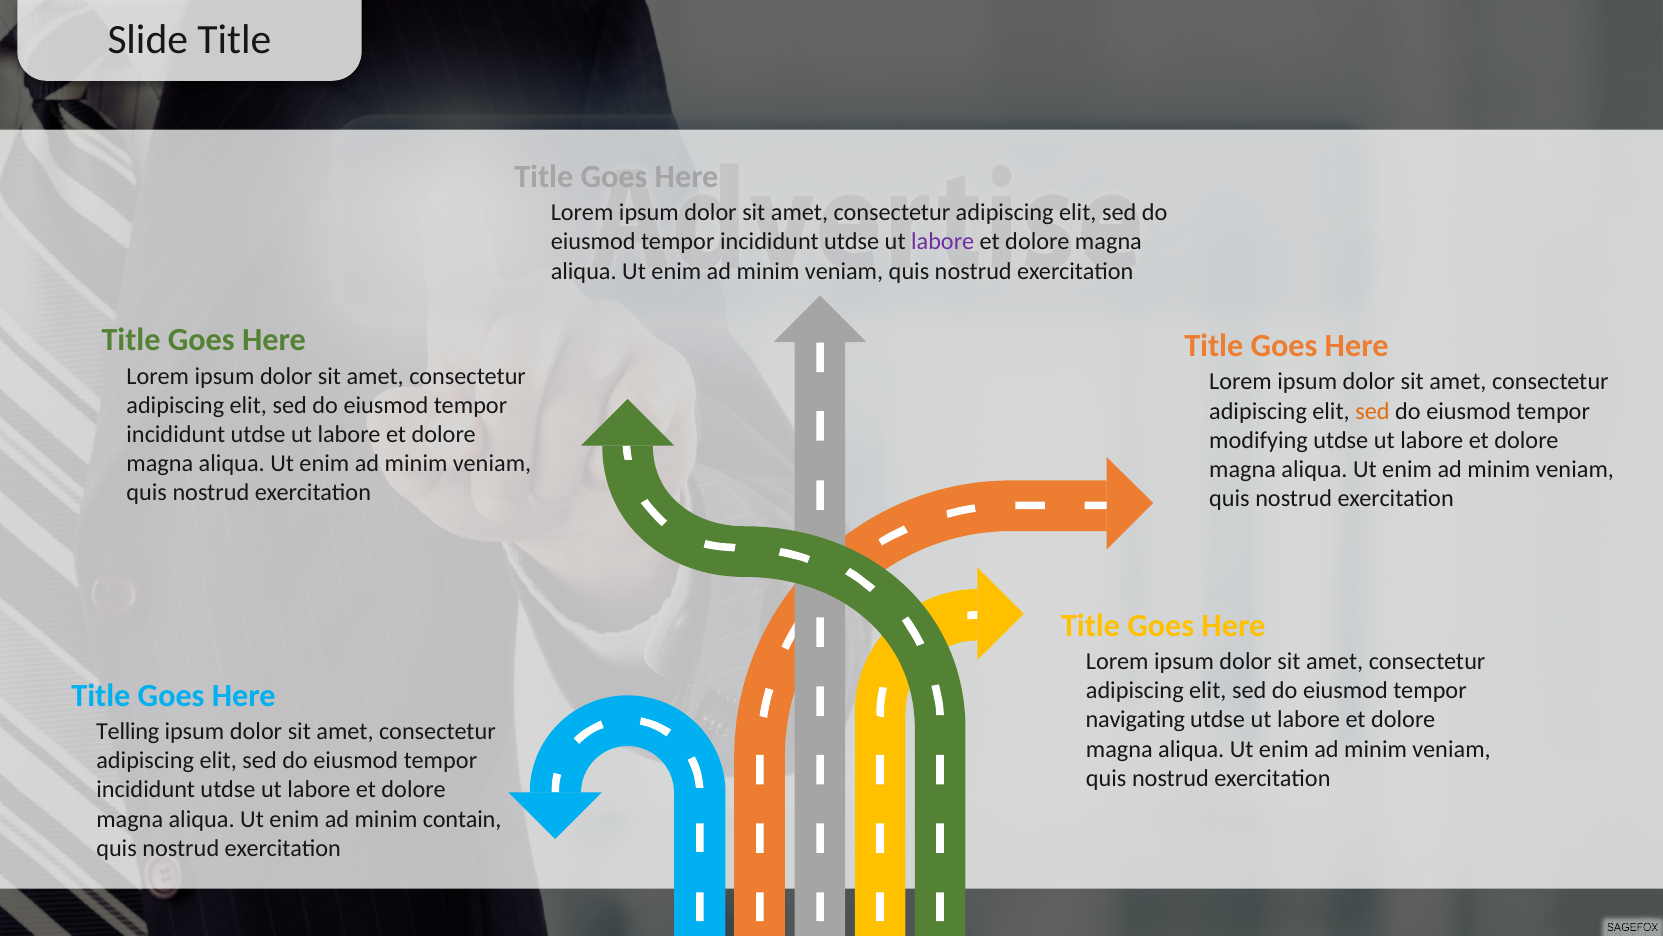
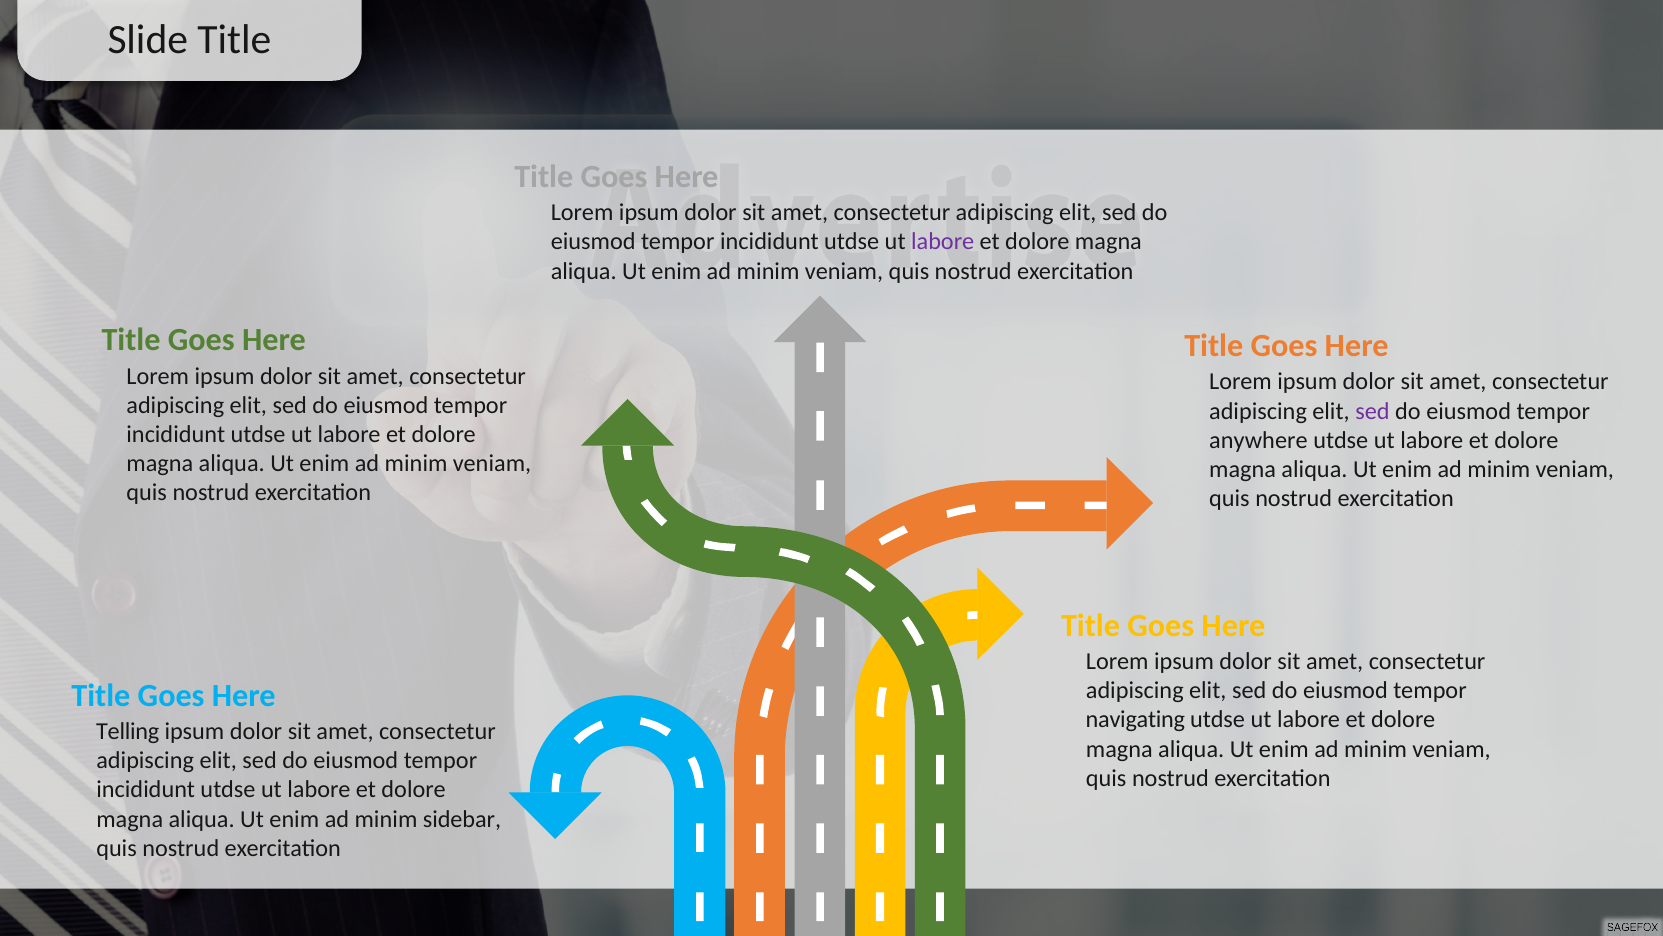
sed colour: orange -> purple (1372, 411)
modifying: modifying -> anywhere (1258, 440)
contain: contain -> sidebar (462, 819)
